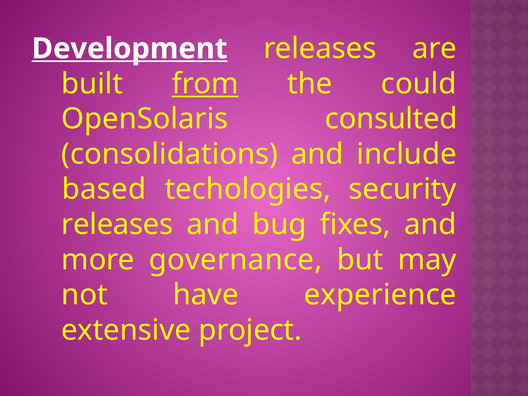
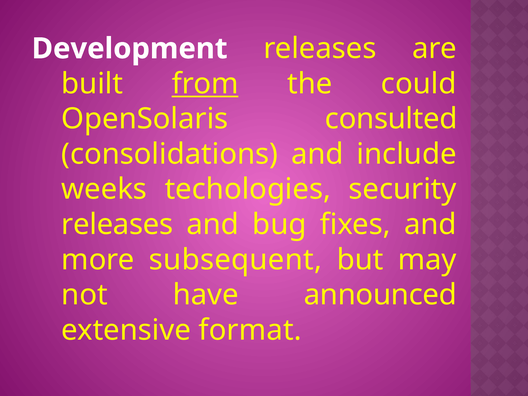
Development underline: present -> none (130, 49)
based: based -> weeks (104, 189)
governance: governance -> subsequent (235, 260)
experience: experience -> announced (380, 295)
project: project -> format (250, 330)
